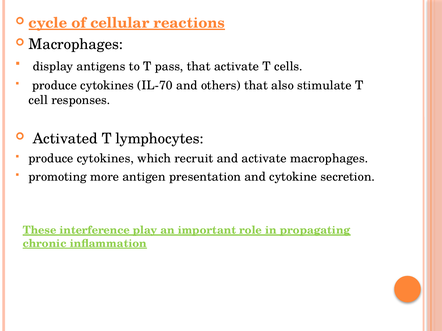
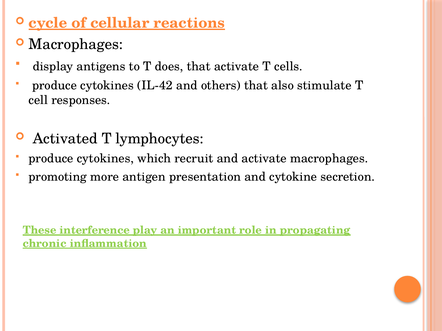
pass: pass -> does (169, 67)
IL-70: IL-70 -> IL-42 (155, 86)
